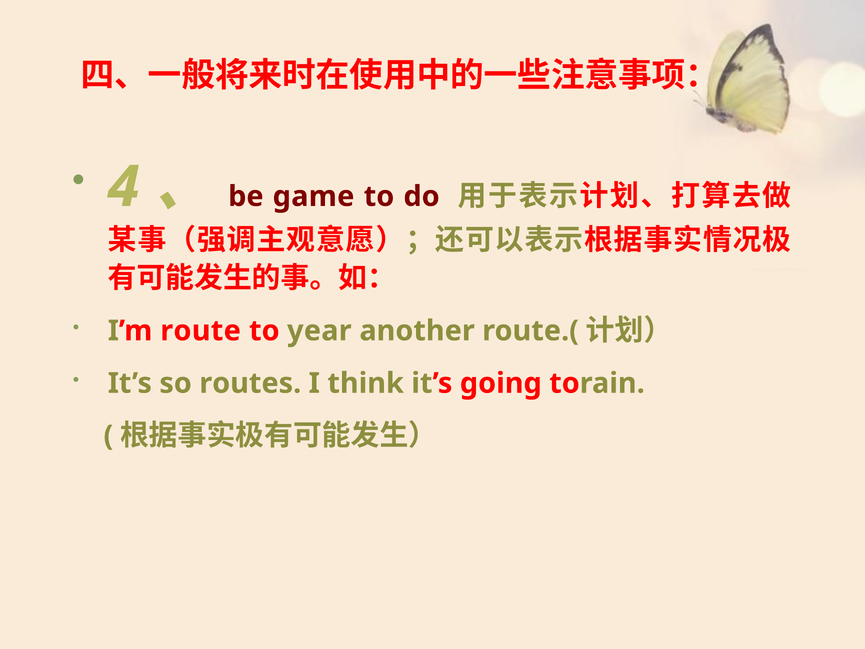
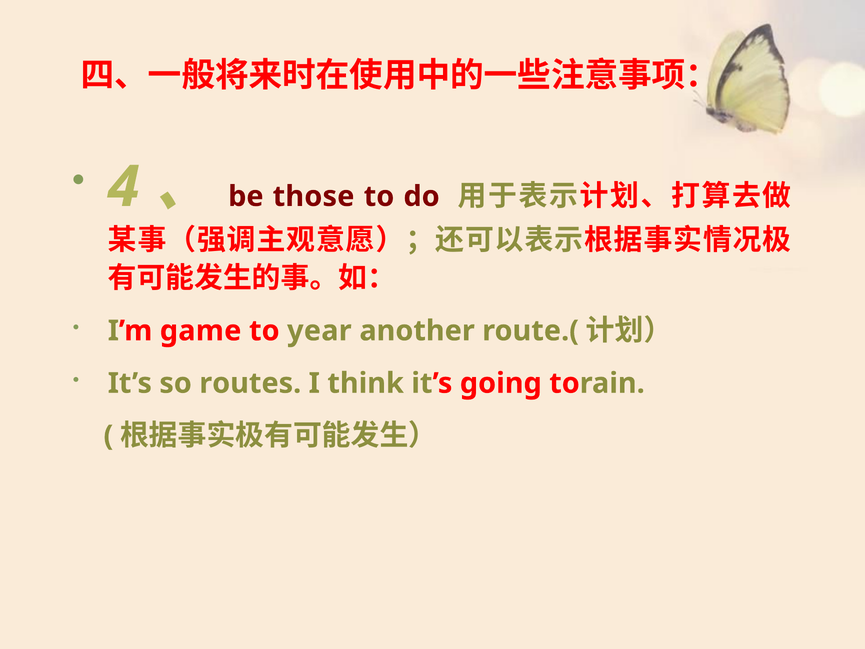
game: game -> those (314, 196)
route: route -> game (201, 331)
